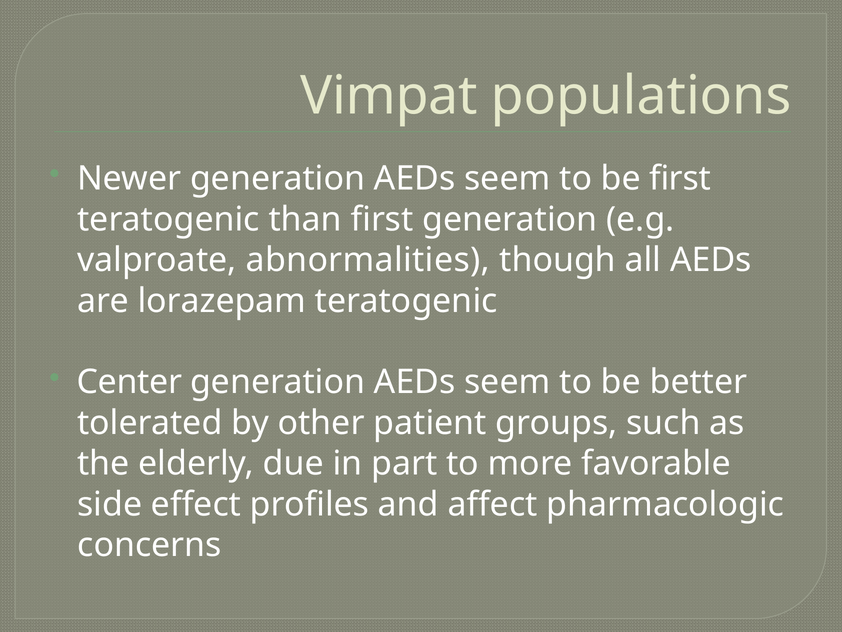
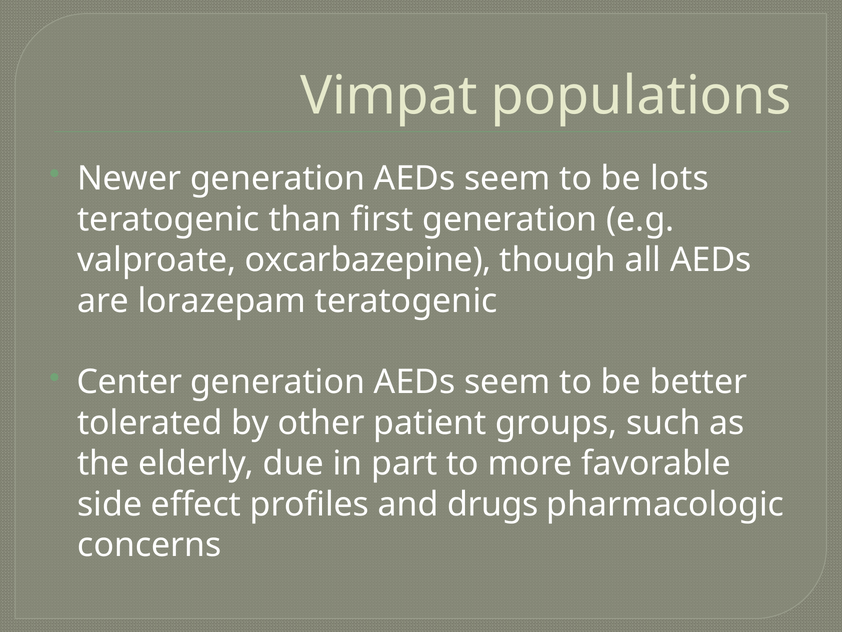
be first: first -> lots (680, 178)
abnormalities: abnormalities -> oxcarbazepine (368, 260)
affect: affect -> drugs (493, 504)
